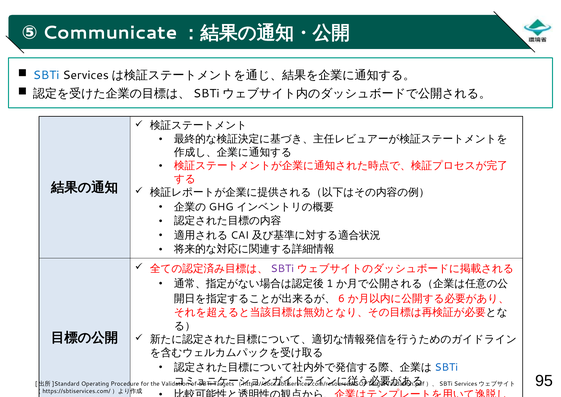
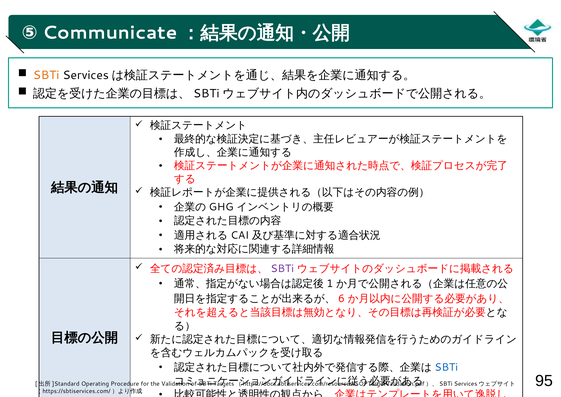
SBTi colour: blue -> orange (46, 75)
